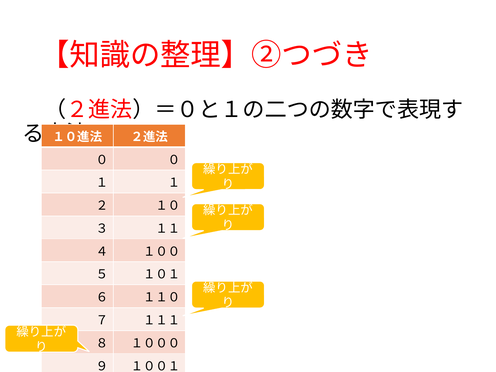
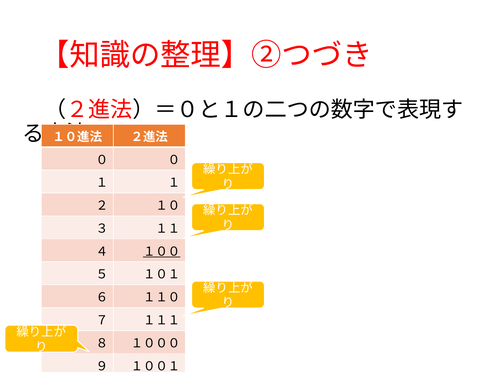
１００ underline: none -> present (162, 252)
